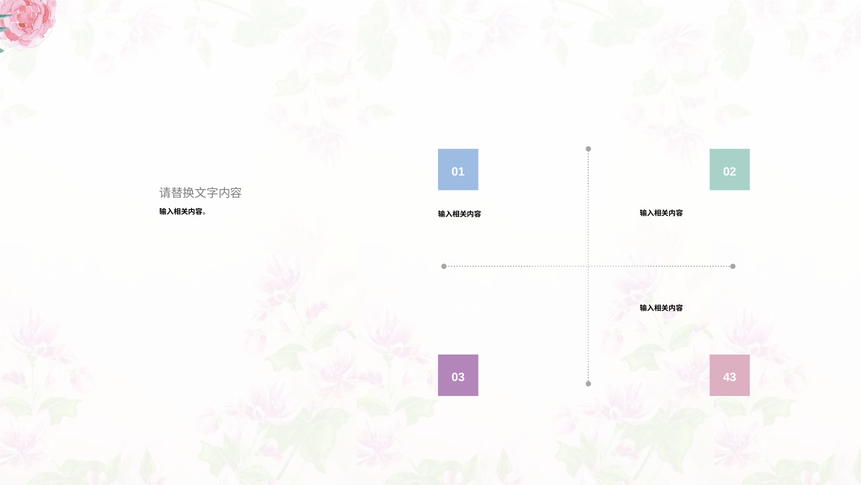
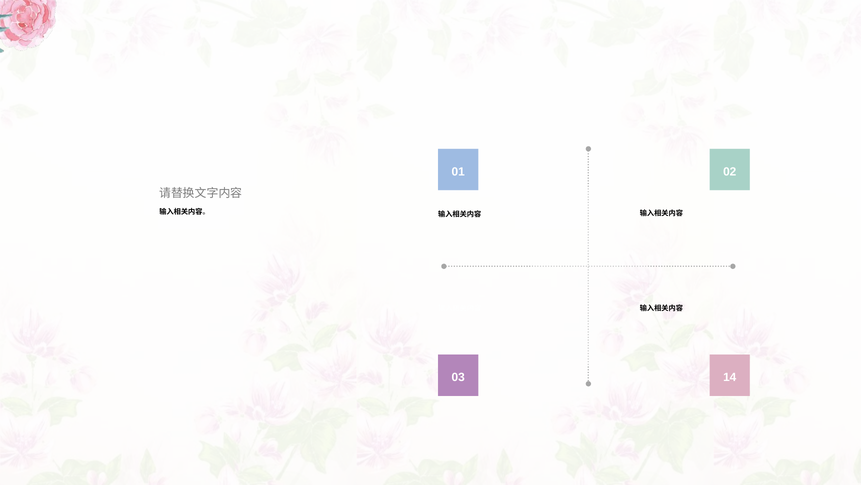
43: 43 -> 14 (730, 377)
